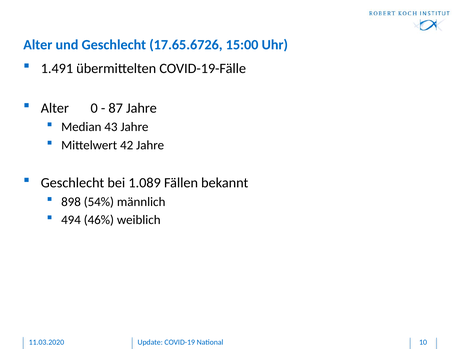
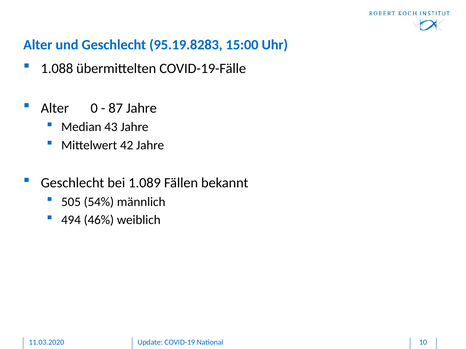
17.65.6726: 17.65.6726 -> 95.19.8283 (186, 45)
1.491: 1.491 -> 1.088 (57, 68)
898: 898 -> 505 (71, 202)
